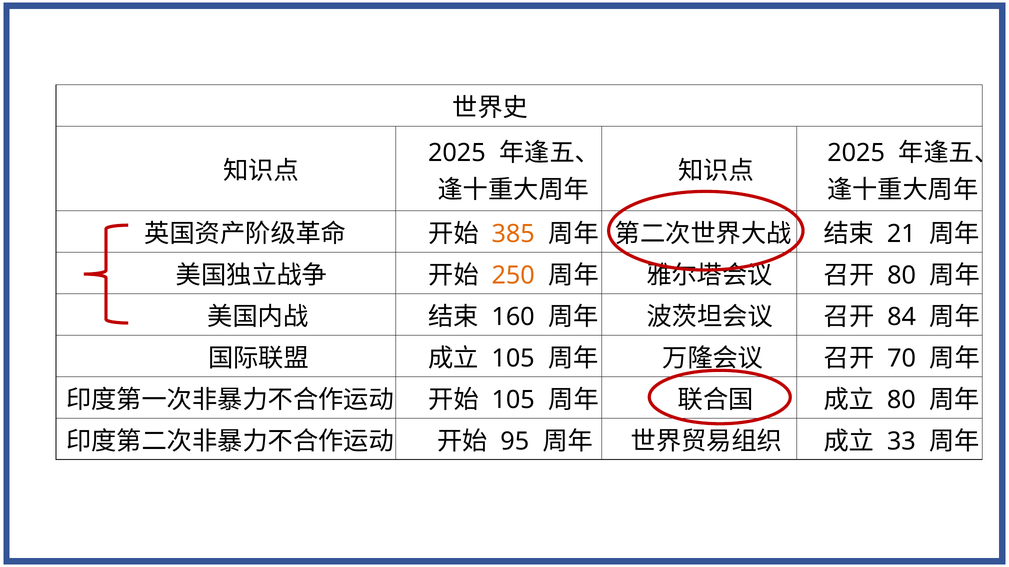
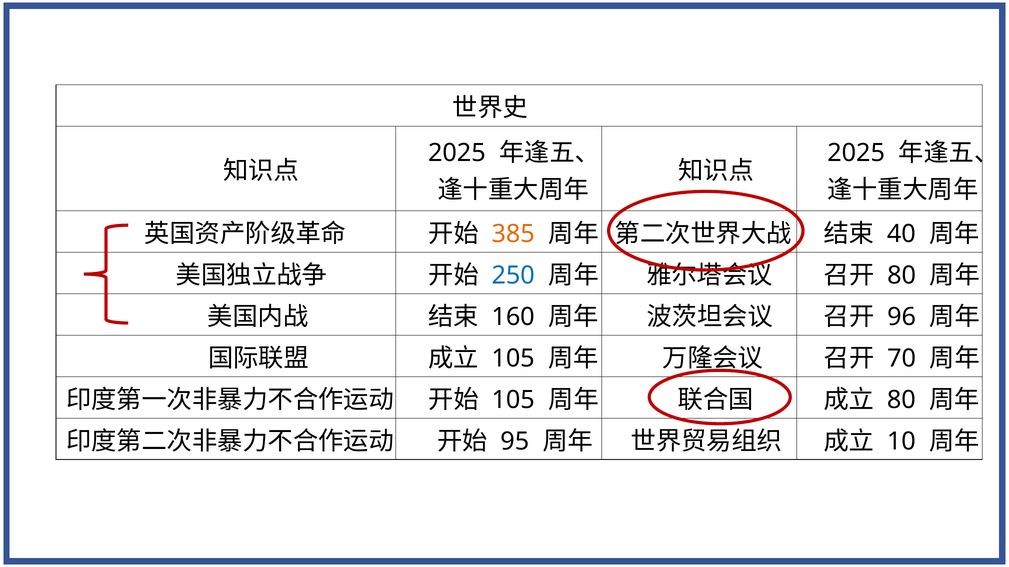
21: 21 -> 40 (901, 234)
250 colour: orange -> blue (513, 276)
84: 84 -> 96 (902, 317)
33: 33 -> 10 (901, 442)
